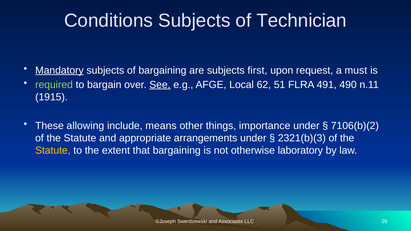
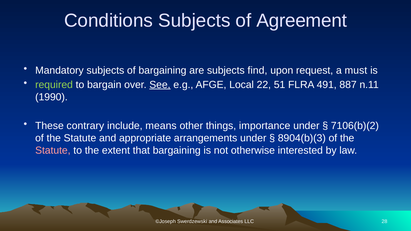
Technician: Technician -> Agreement (302, 21)
Mandatory underline: present -> none (59, 70)
first: first -> find (257, 70)
62: 62 -> 22 (264, 85)
490: 490 -> 887 (348, 85)
1915: 1915 -> 1990 (51, 97)
allowing: allowing -> contrary (85, 126)
2321(b)(3: 2321(b)(3 -> 8904(b)(3 (302, 138)
Statute colour: yellow -> pink (53, 150)
laboratory: laboratory -> interested (300, 150)
